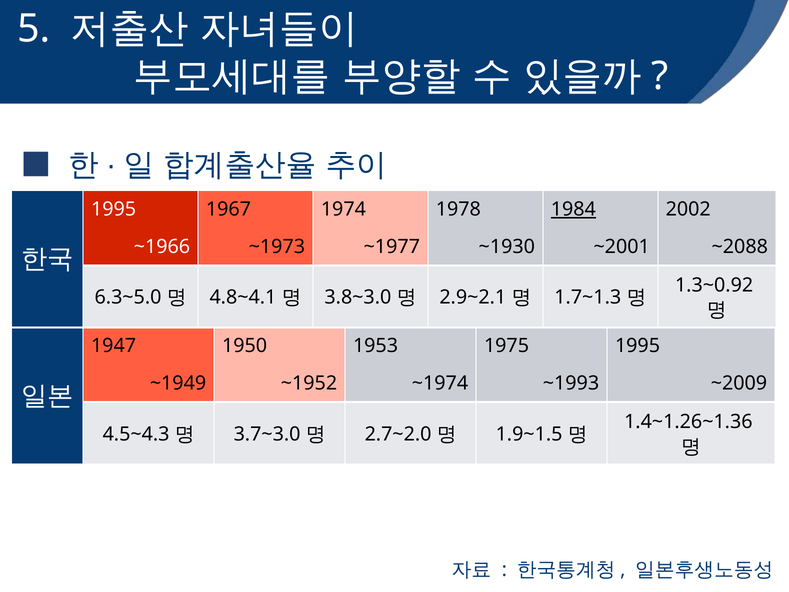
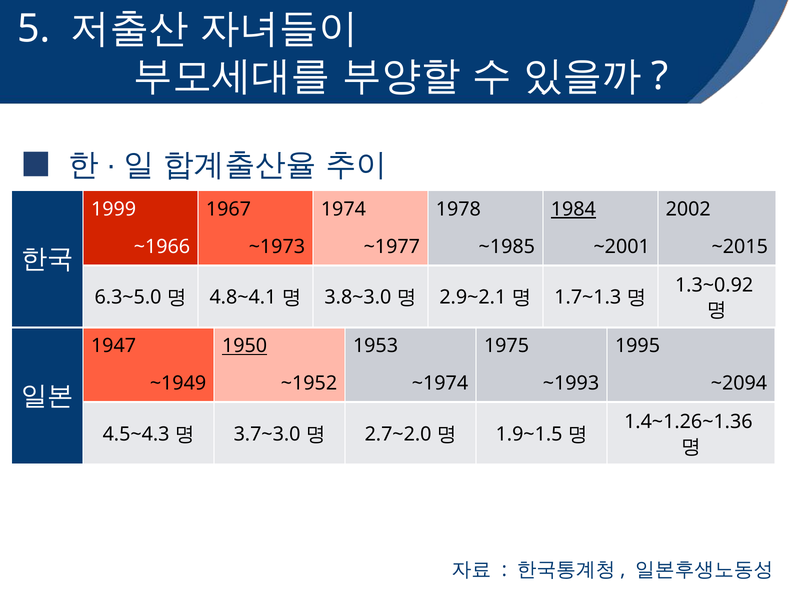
1995: 1995 -> 1999 (114, 209)
~1930: ~1930 -> ~1985 (507, 246)
~2088: ~2088 -> ~2015 (740, 246)
1950 underline: none -> present (245, 346)
~2009: ~2009 -> ~2094 (739, 383)
